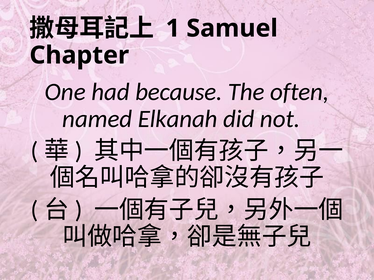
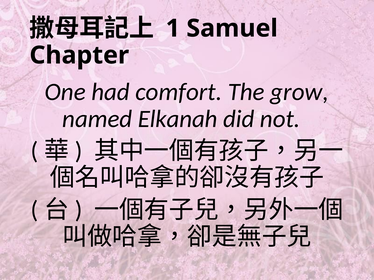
because: because -> comfort (179, 92)
often: often -> grow (300, 92)
